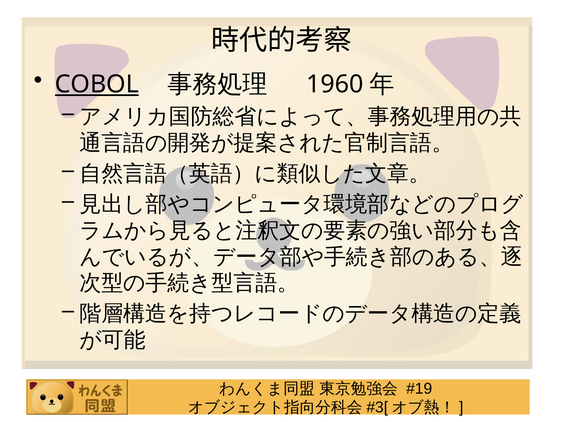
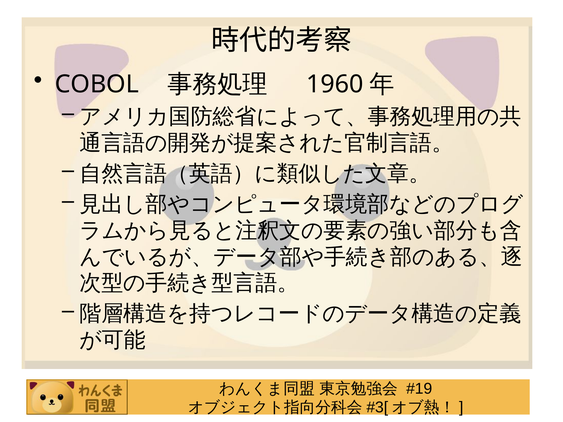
COBOL underline: present -> none (97, 84)
